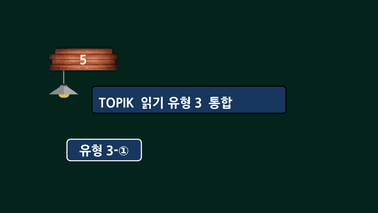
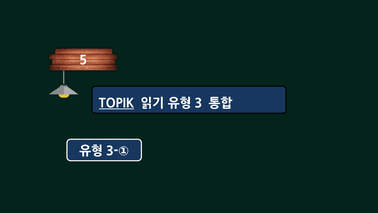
TOPIK underline: none -> present (117, 103)
